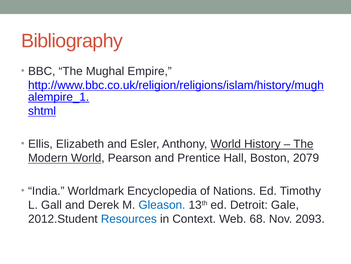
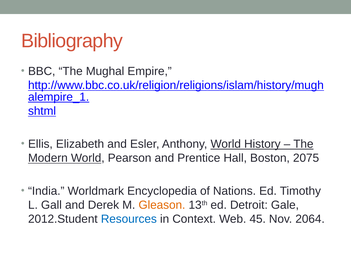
2079: 2079 -> 2075 (306, 158)
Gleason colour: blue -> orange (162, 204)
68: 68 -> 45 (258, 218)
2093: 2093 -> 2064 (310, 218)
